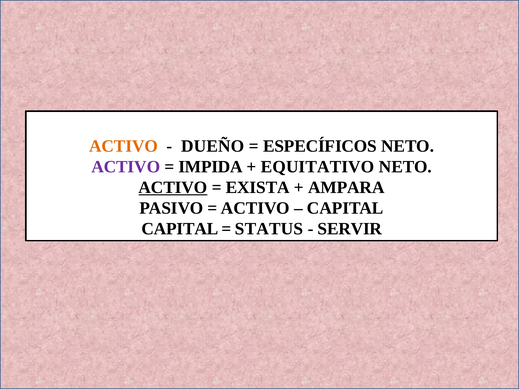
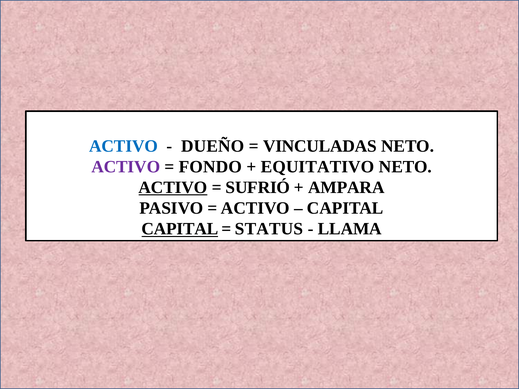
ACTIVO colour: orange -> blue (123, 146)
ESPECÍFICOS: ESPECÍFICOS -> VINCULADAS (320, 146)
IMPIDA: IMPIDA -> FONDO (210, 167)
EXISTA: EXISTA -> SUFRIÓ (258, 188)
CAPITAL underline: none -> present (180, 229)
SERVIR: SERVIR -> LLAMA (350, 229)
